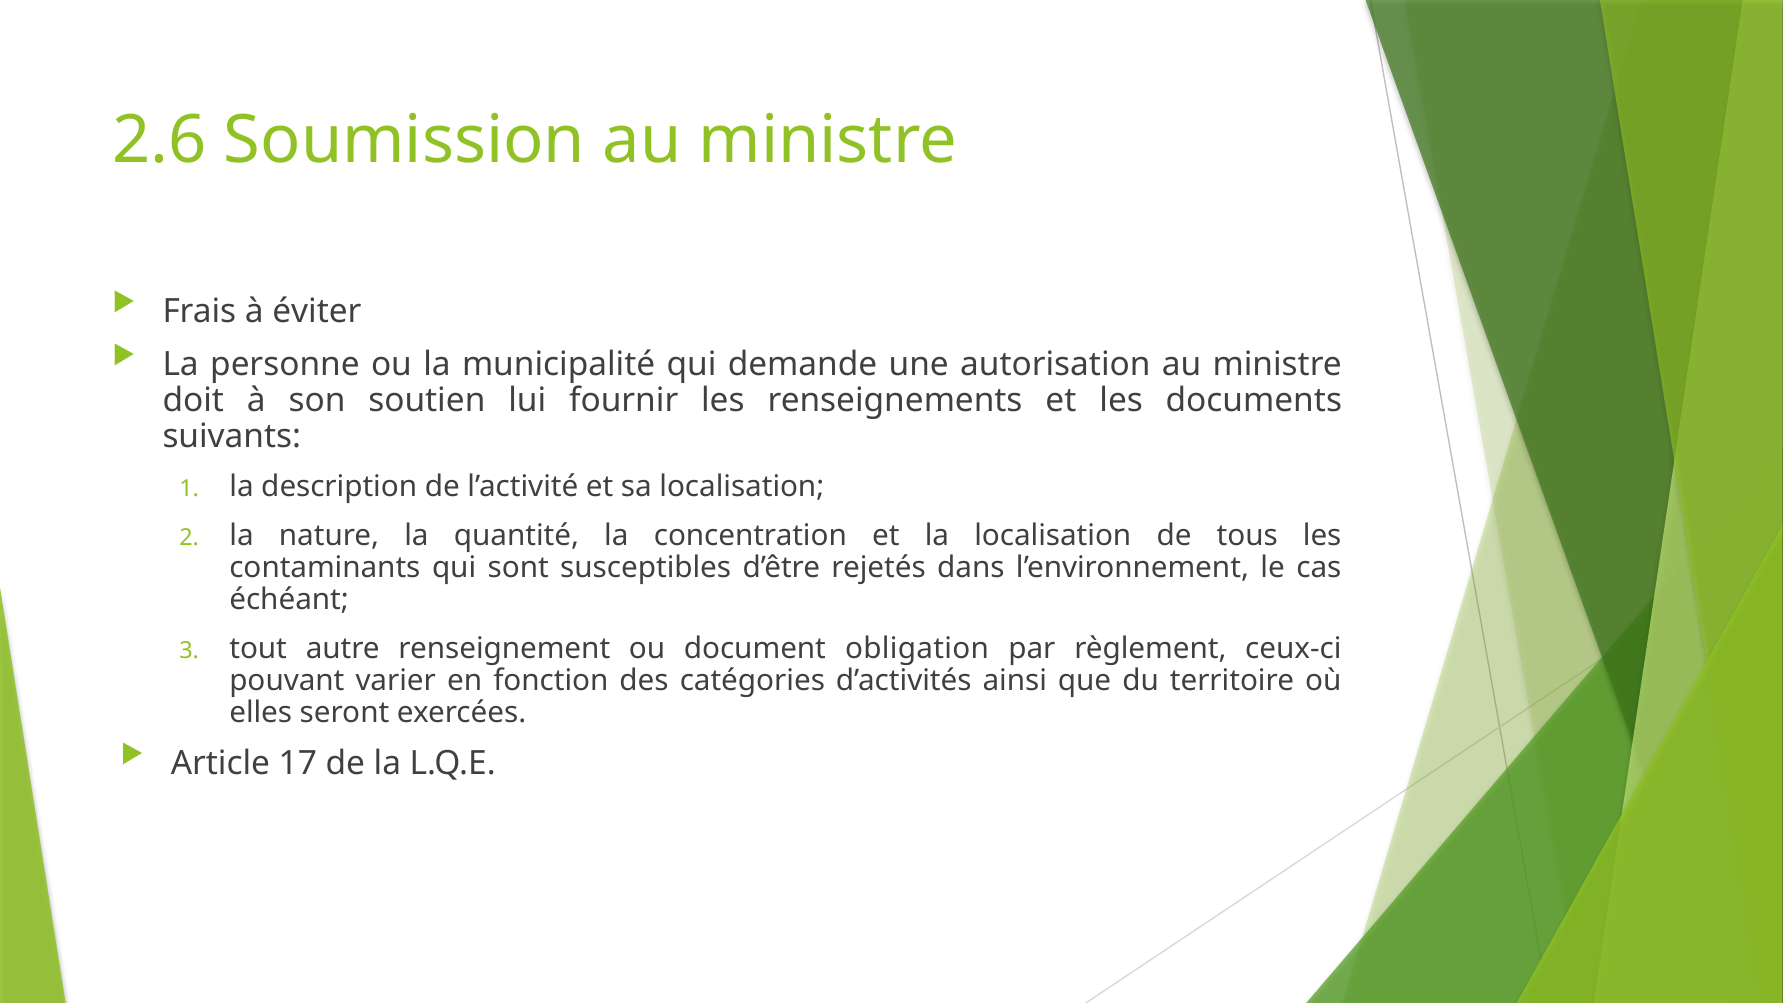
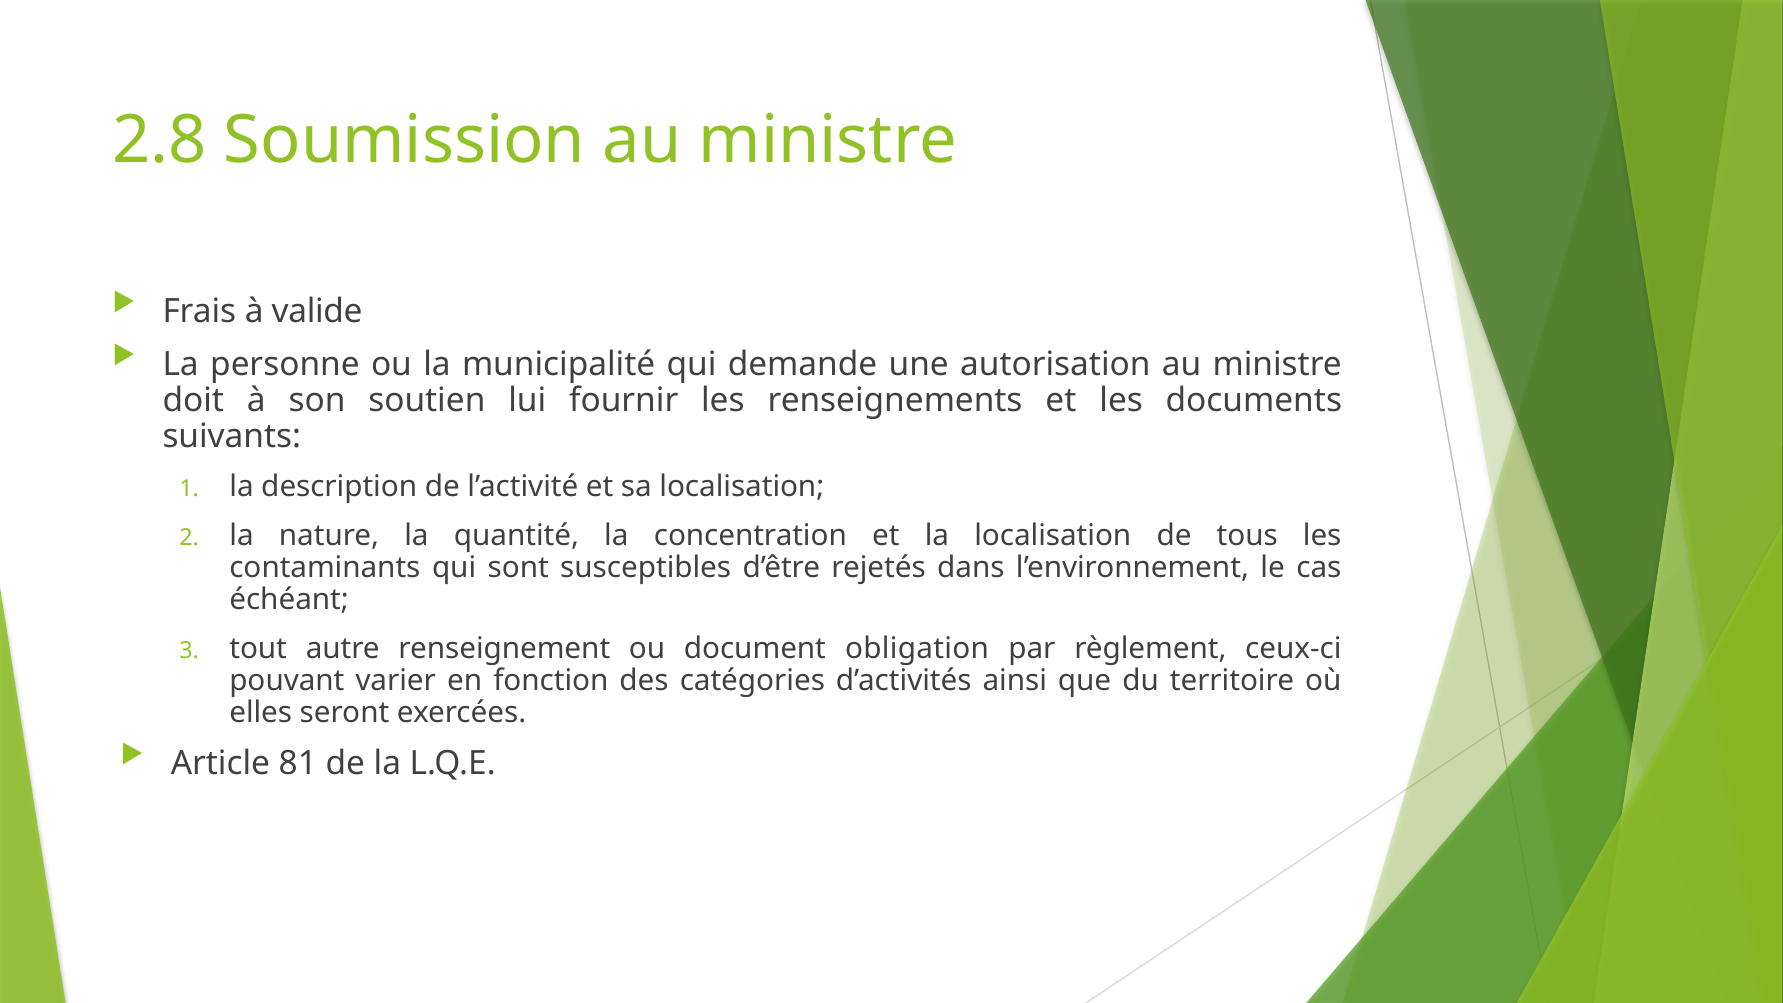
2.6: 2.6 -> 2.8 (160, 141)
éviter: éviter -> valide (317, 311)
17: 17 -> 81 (298, 764)
